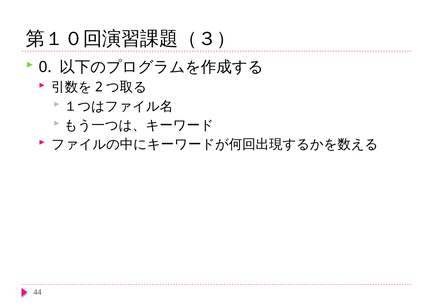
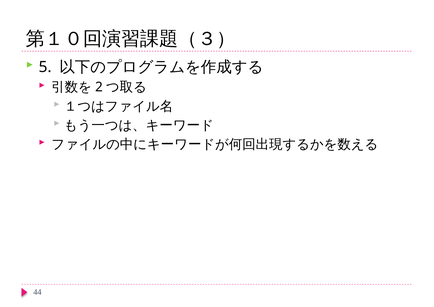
0: 0 -> 5 (45, 67)
